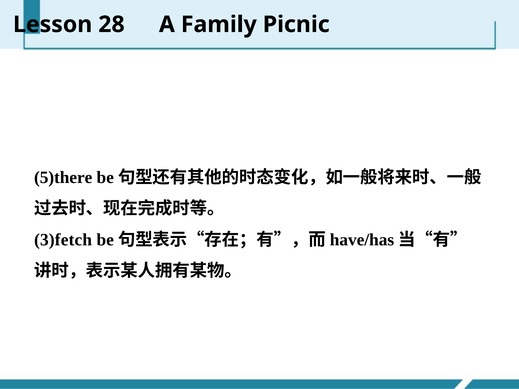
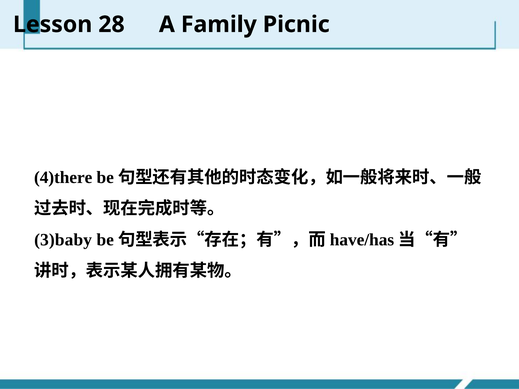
5)there: 5)there -> 4)there (63, 178)
3)fetch: 3)fetch -> 3)baby (63, 240)
